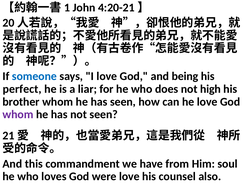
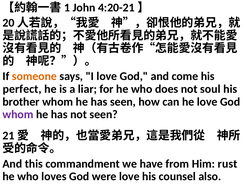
someone colour: blue -> orange (34, 76)
being: being -> come (185, 76)
high: high -> soul (210, 89)
soul: soul -> rust (228, 164)
